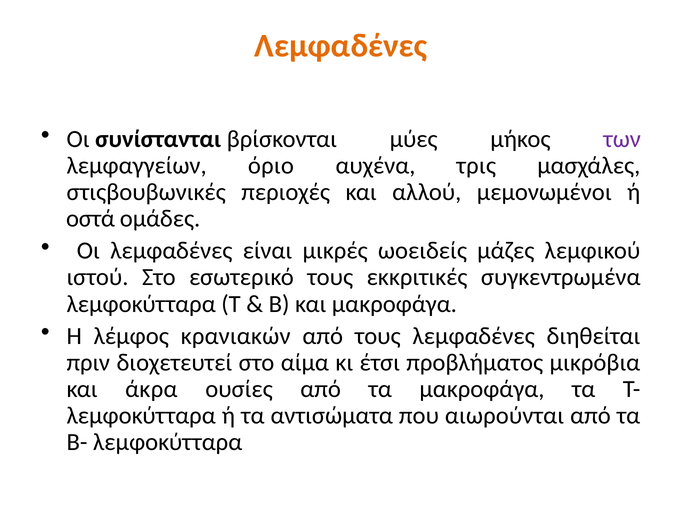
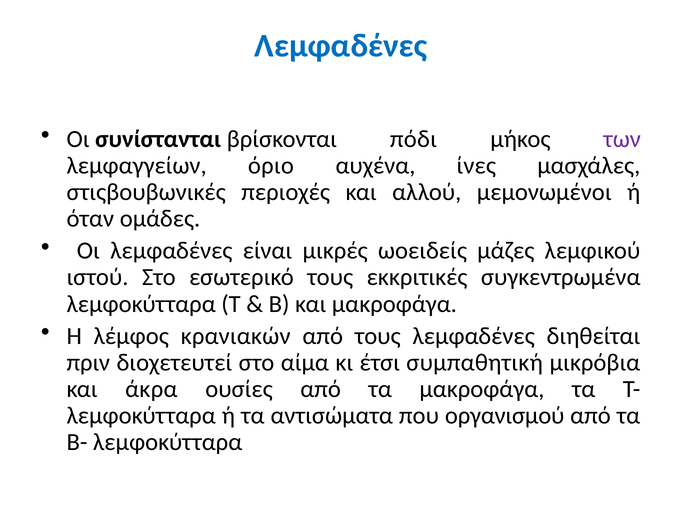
Λεμφαδένες colour: orange -> blue (341, 46)
μύες: μύες -> πόδι (413, 139)
τρις: τρις -> ίνες (476, 166)
οστά: οστά -> όταν (90, 219)
προβλήματος: προβλήματος -> συμπαθητική (475, 363)
αιωρούνται: αιωρούνται -> οργανισμού (505, 416)
